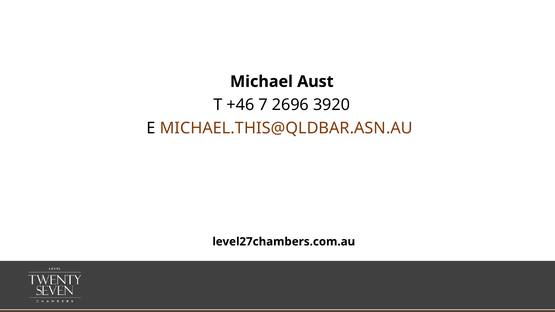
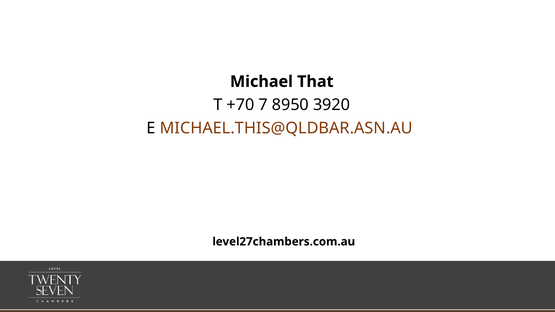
Aust: Aust -> That (315, 82)
+46: +46 -> +70 (240, 105)
2696: 2696 -> 8950 (290, 105)
